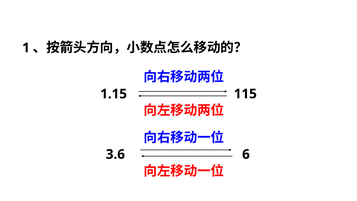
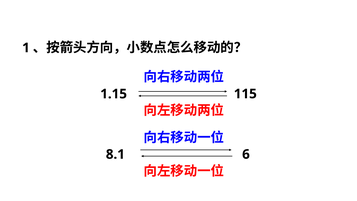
3.6: 3.6 -> 8.1 (115, 154)
